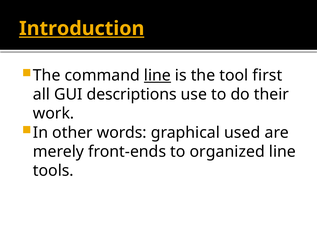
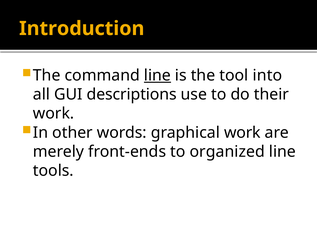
Introduction underline: present -> none (82, 28)
first: first -> into (267, 75)
graphical used: used -> work (242, 132)
